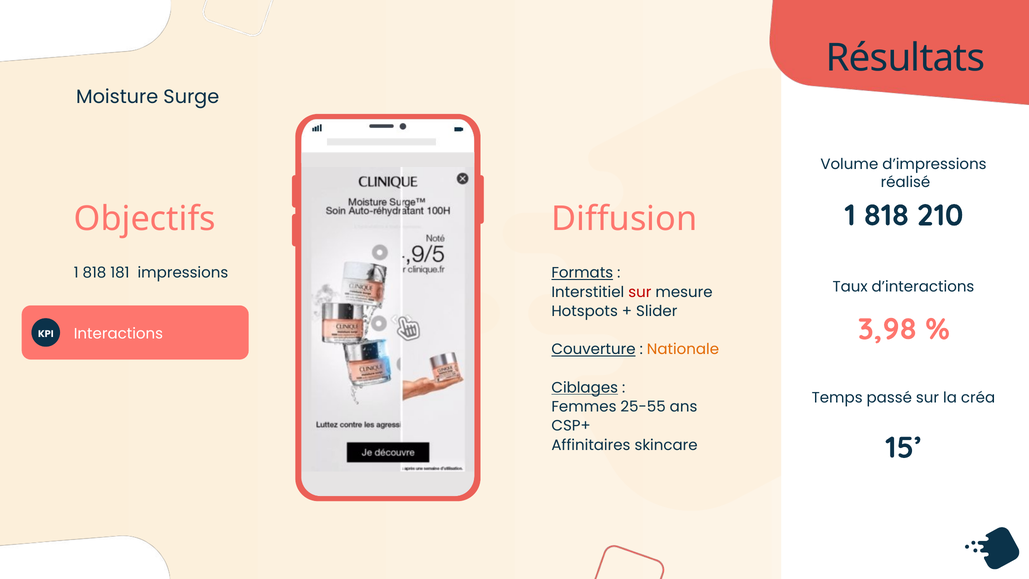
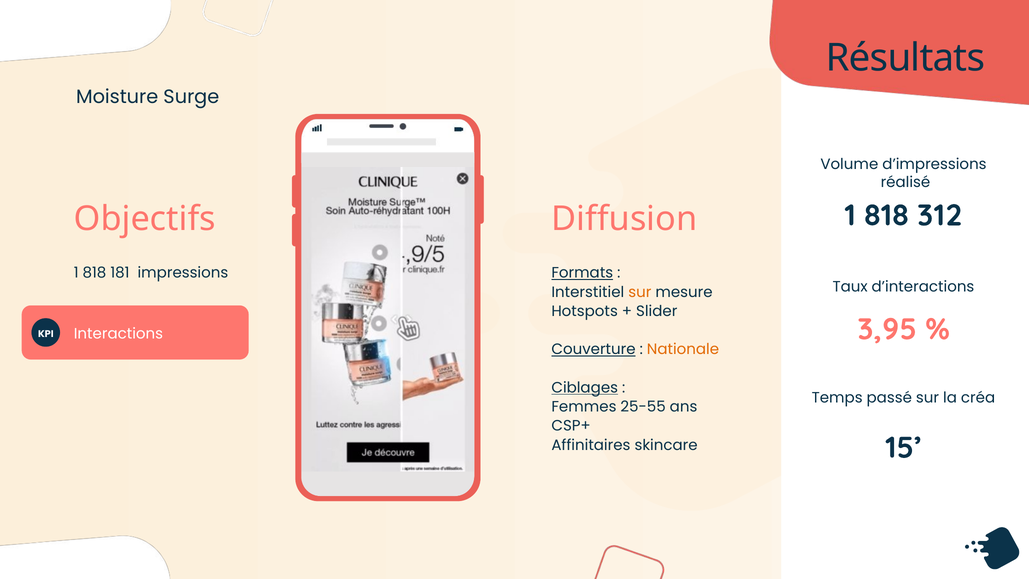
210: 210 -> 312 (940, 215)
sur colour: red -> orange (640, 292)
3,98: 3,98 -> 3,95 (887, 329)
